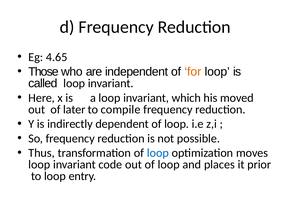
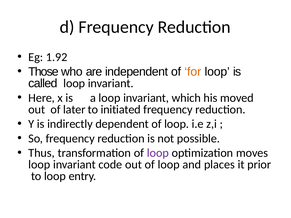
4.65: 4.65 -> 1.92 (57, 57)
compile: compile -> initiated (121, 110)
loop colour: blue -> purple (158, 153)
